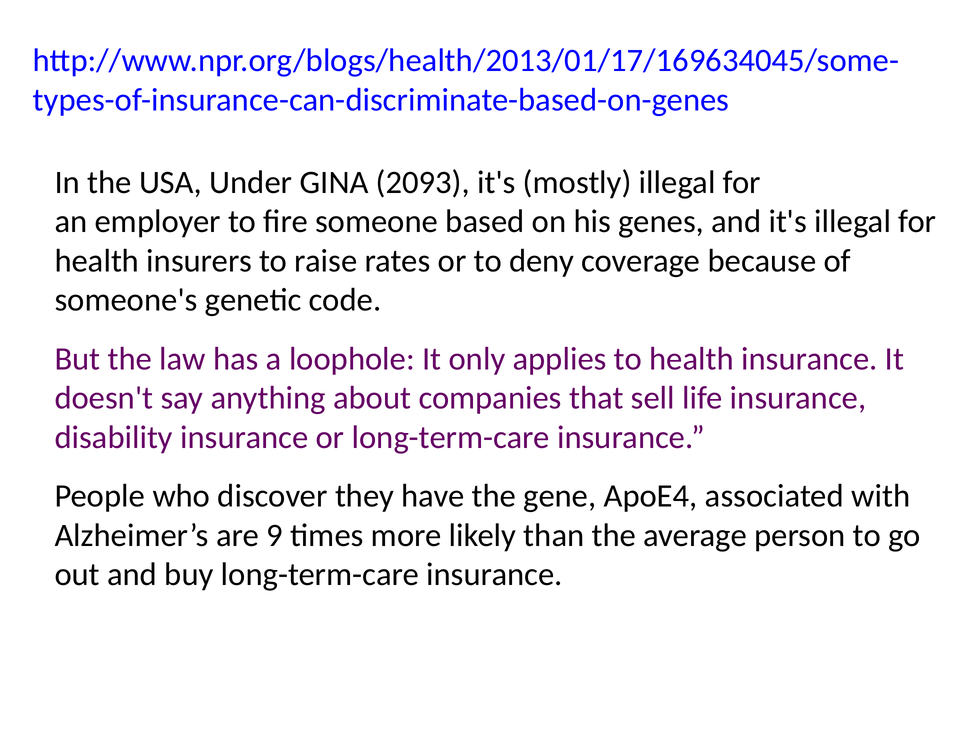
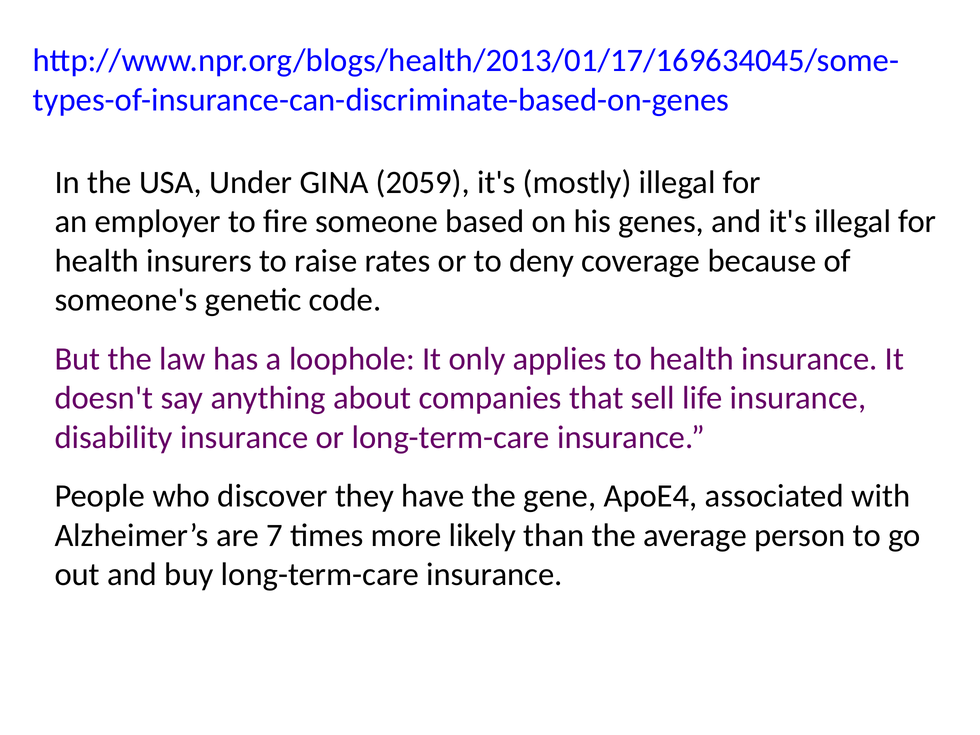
2093: 2093 -> 2059 (423, 182)
9: 9 -> 7 (275, 535)
